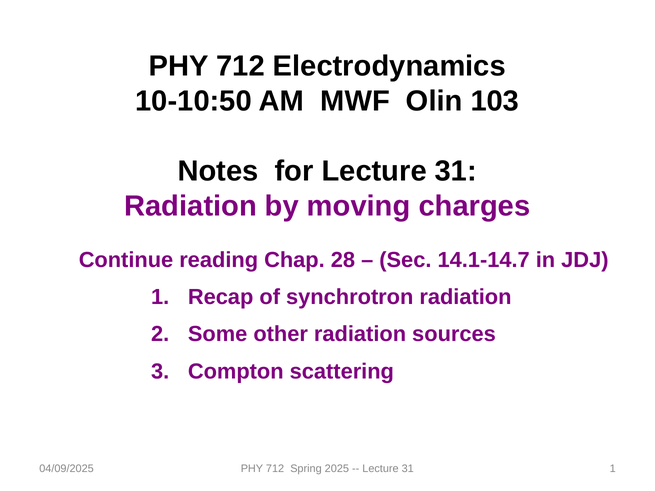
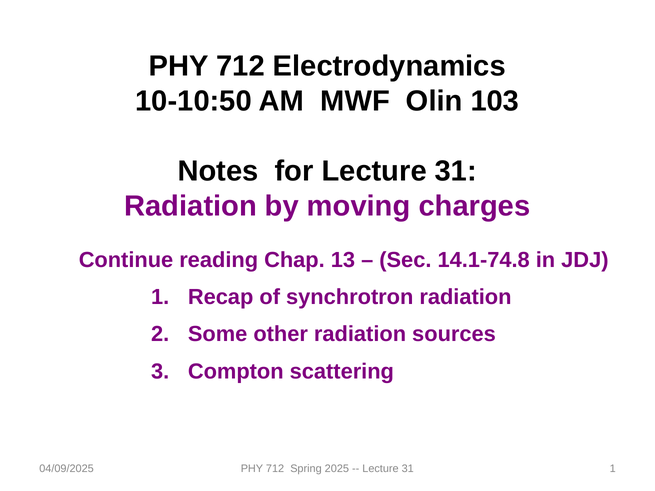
28: 28 -> 13 (343, 260)
14.1-14.7: 14.1-14.7 -> 14.1-74.8 (484, 260)
